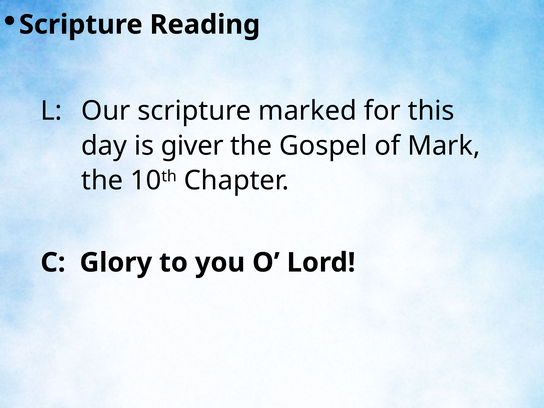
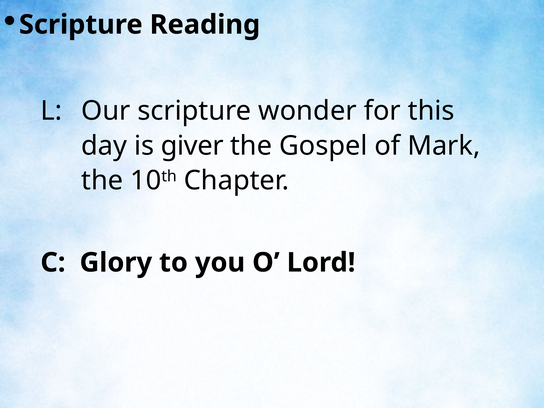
marked: marked -> wonder (307, 111)
